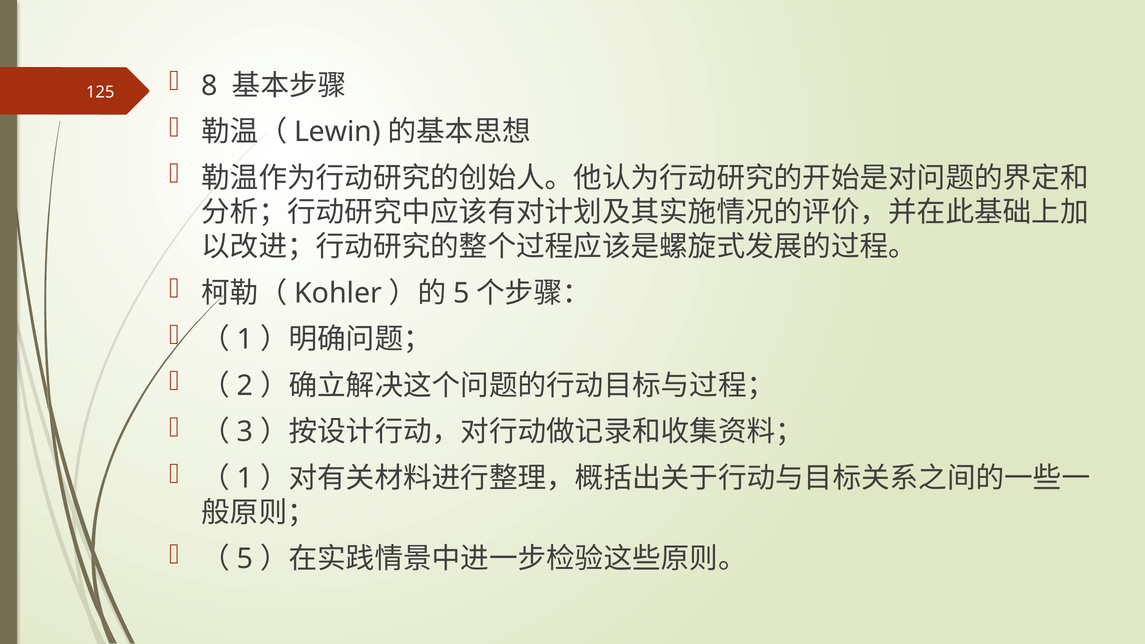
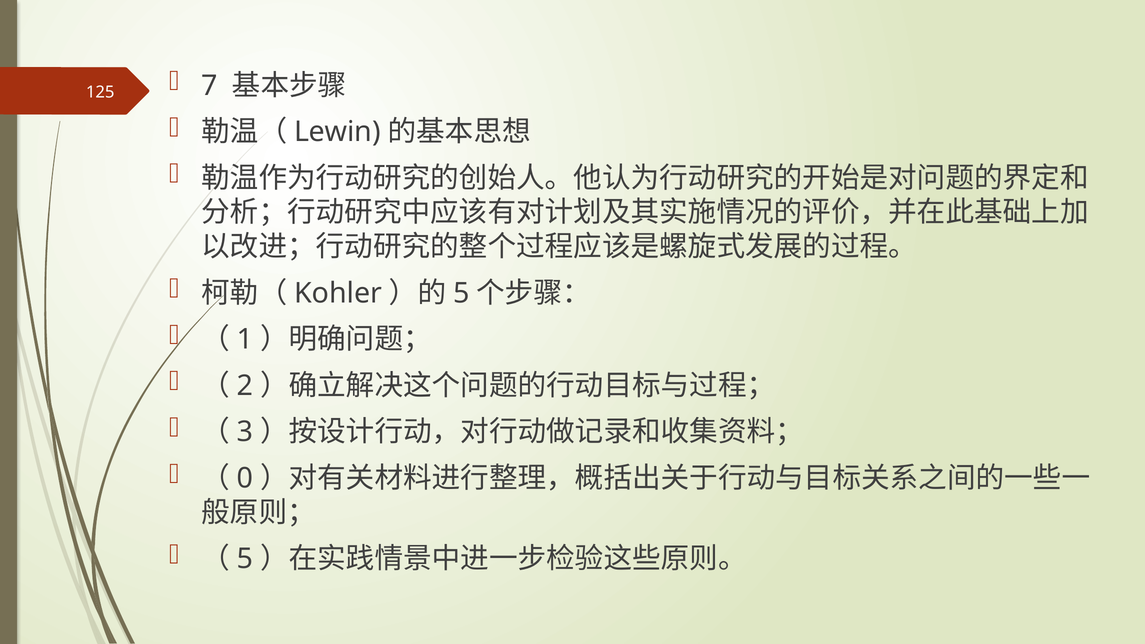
8: 8 -> 7 (210, 86)
1: 1 -> 0 (245, 478)
